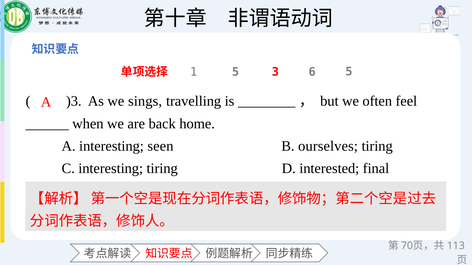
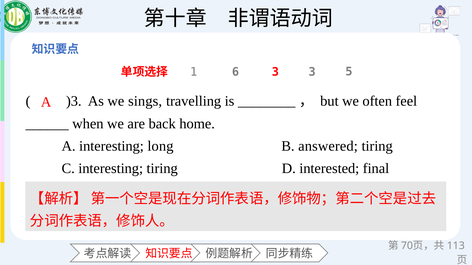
1 5: 5 -> 6 (236, 72)
3 6: 6 -> 3 (312, 72)
seen: seen -> long (160, 146)
ourselves: ourselves -> answered (328, 146)
